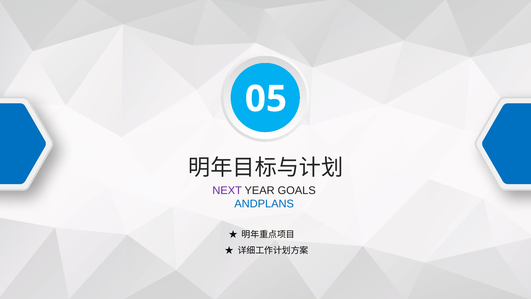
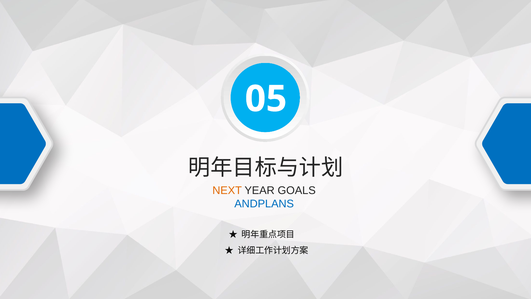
NEXT colour: purple -> orange (227, 190)
